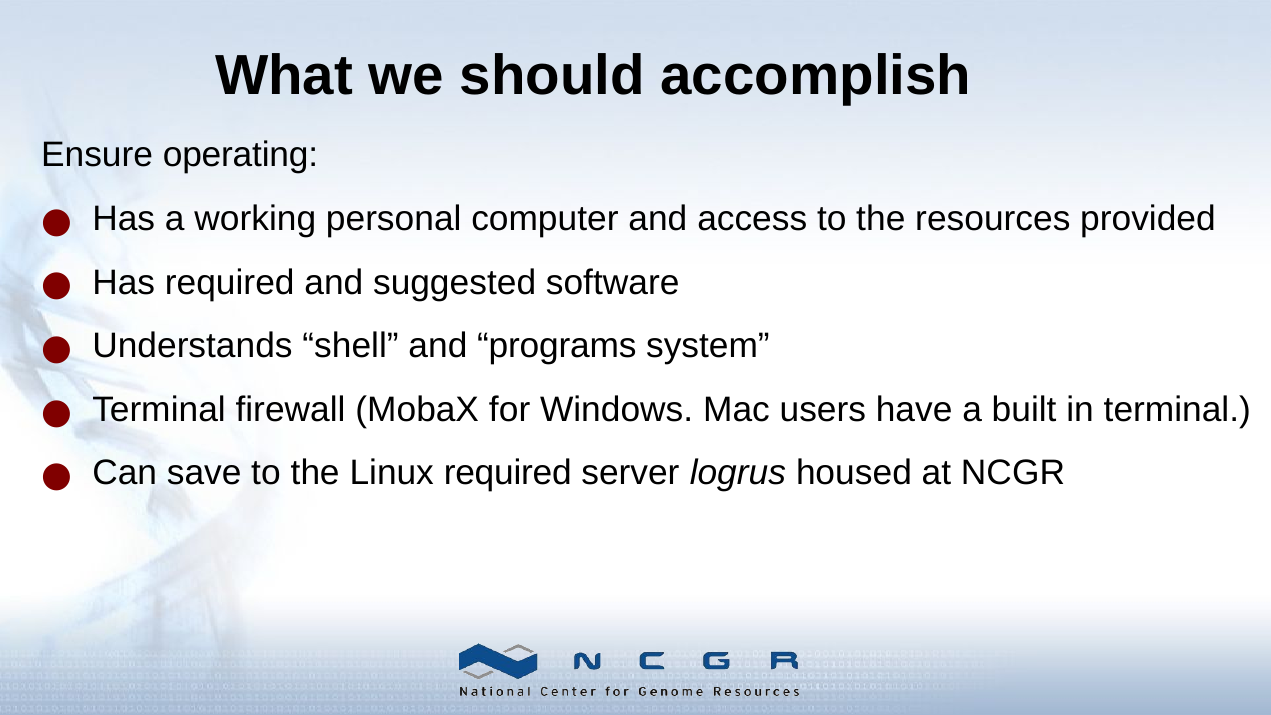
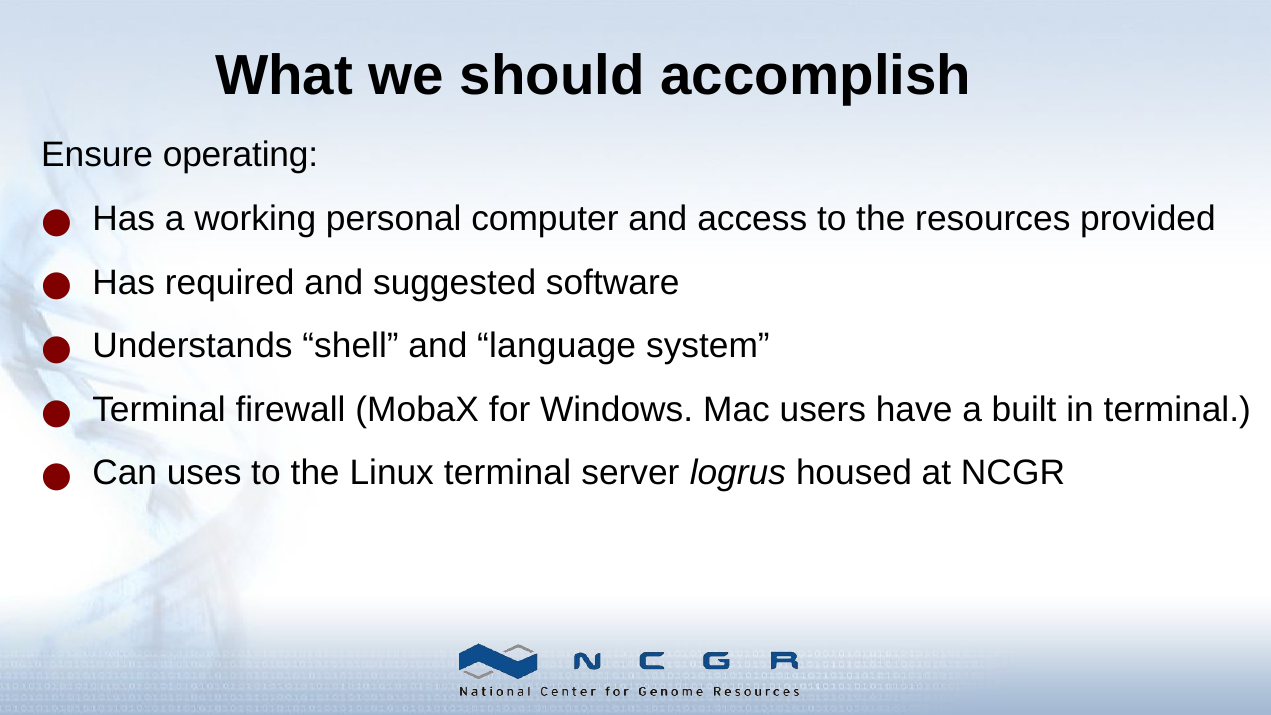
programs: programs -> language (557, 346)
save: save -> uses (204, 473)
Linux required: required -> terminal (507, 473)
